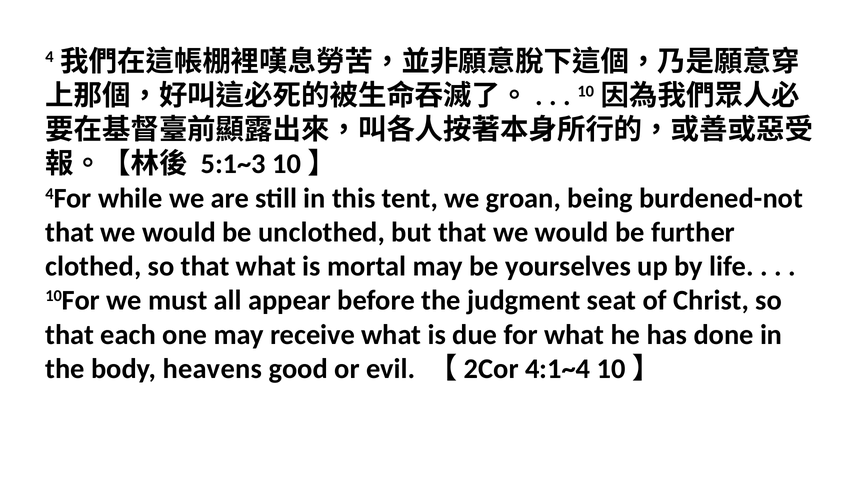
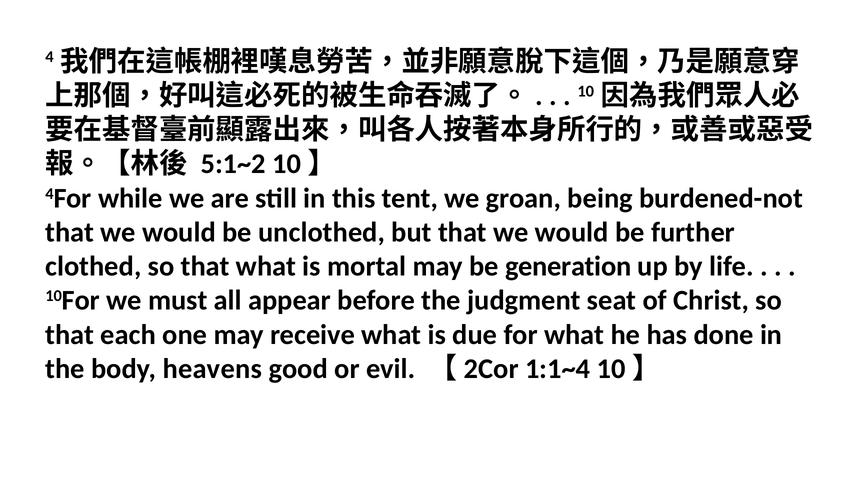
5:1~3: 5:1~3 -> 5:1~2 (233, 164)
yourselves: yourselves -> generation (568, 266)
4:1~4: 4:1~4 -> 1:1~4 (558, 369)
